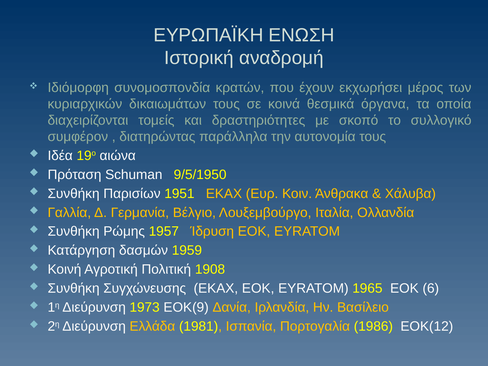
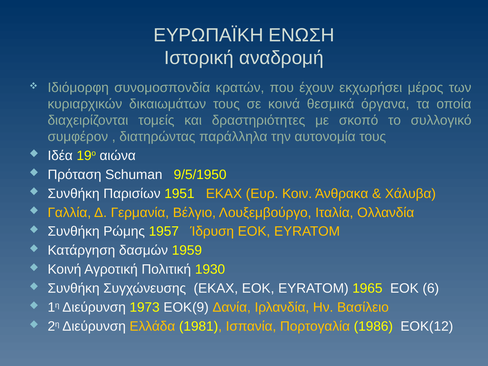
1908: 1908 -> 1930 (210, 269)
